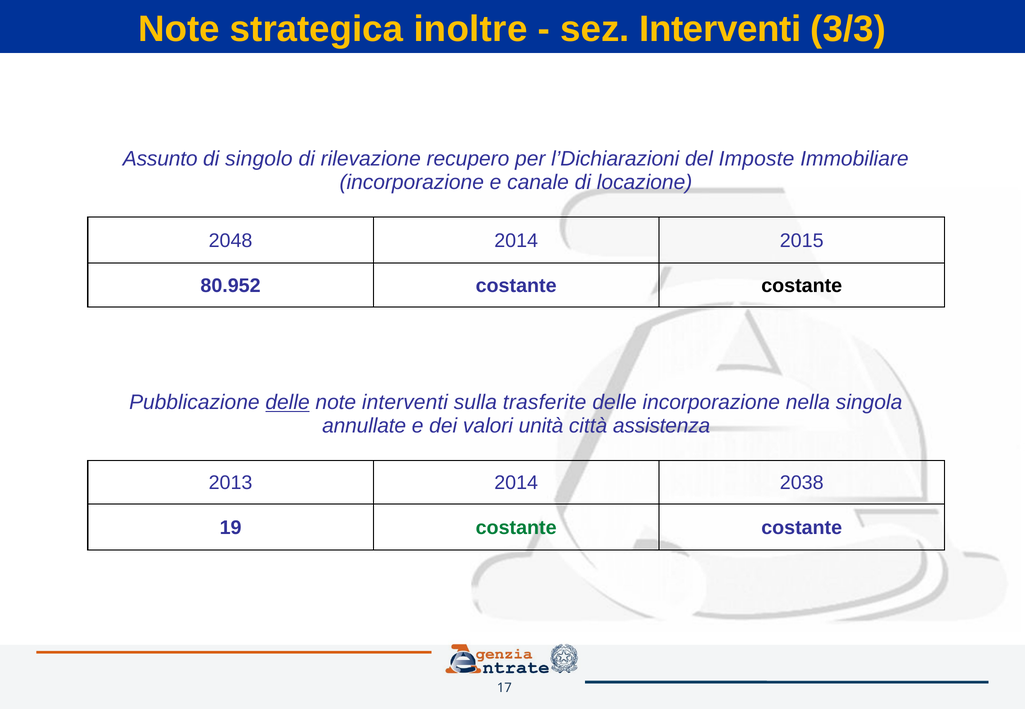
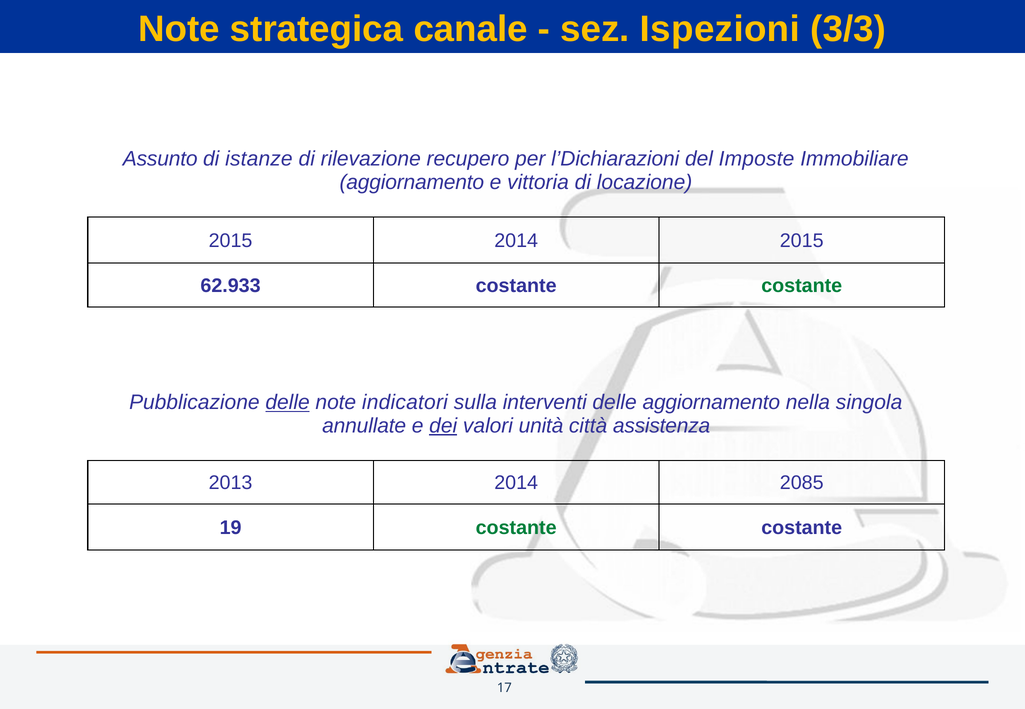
inoltre: inoltre -> canale (471, 29)
sez Interventi: Interventi -> Ispezioni (720, 29)
singolo: singolo -> istanze (259, 159)
incorporazione: incorporazione -> aggiornamento (412, 182)
canale: canale -> vittoria (538, 182)
2048: 2048 -> 2015 (231, 241)
80.952: 80.952 -> 62.933 (231, 286)
costante colour: black -> green (802, 286)
note interventi: interventi -> indicatori (405, 403)
trasferite: trasferite -> interventi (545, 403)
delle incorporazione: incorporazione -> aggiornamento (711, 403)
dei underline: none -> present (443, 426)
2038: 2038 -> 2085 (802, 483)
